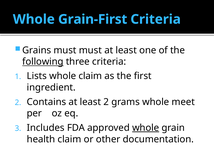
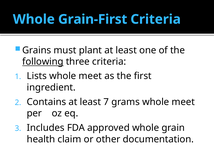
must must: must -> plant (90, 50)
Lists whole claim: claim -> meet (90, 76)
least 2: 2 -> 7 (106, 102)
whole underline: present -> none (146, 127)
